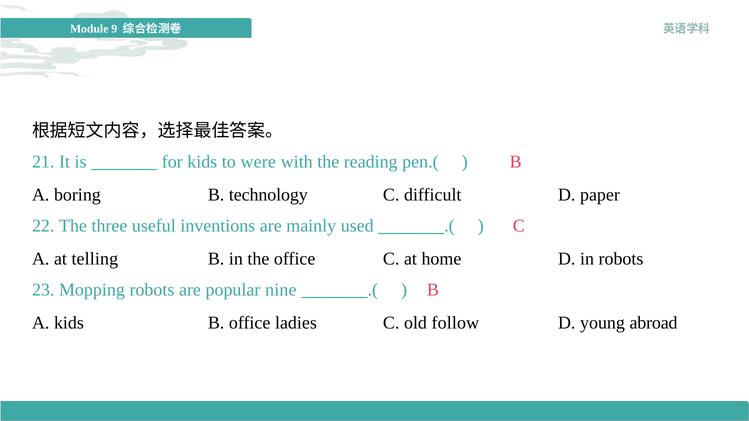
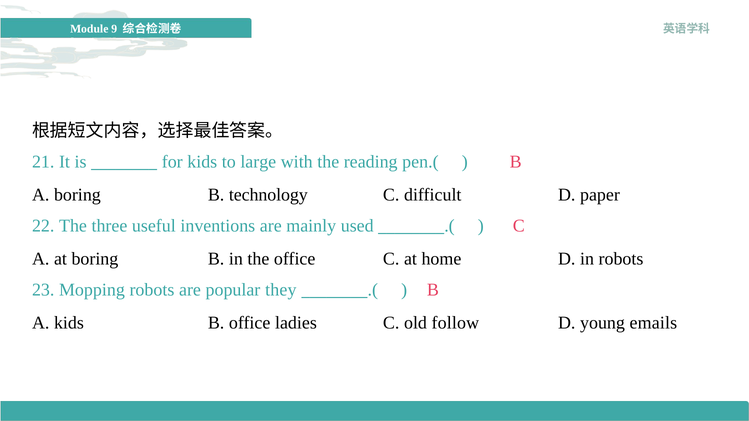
were: were -> large (258, 162)
at telling: telling -> boring (95, 259)
nine: nine -> they (281, 290)
abroad: abroad -> emails (653, 323)
